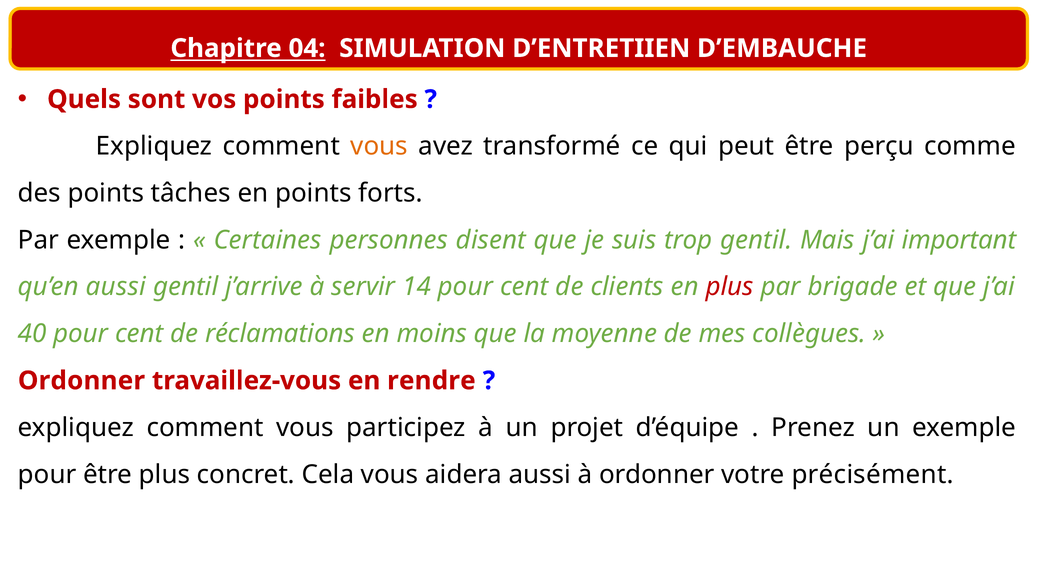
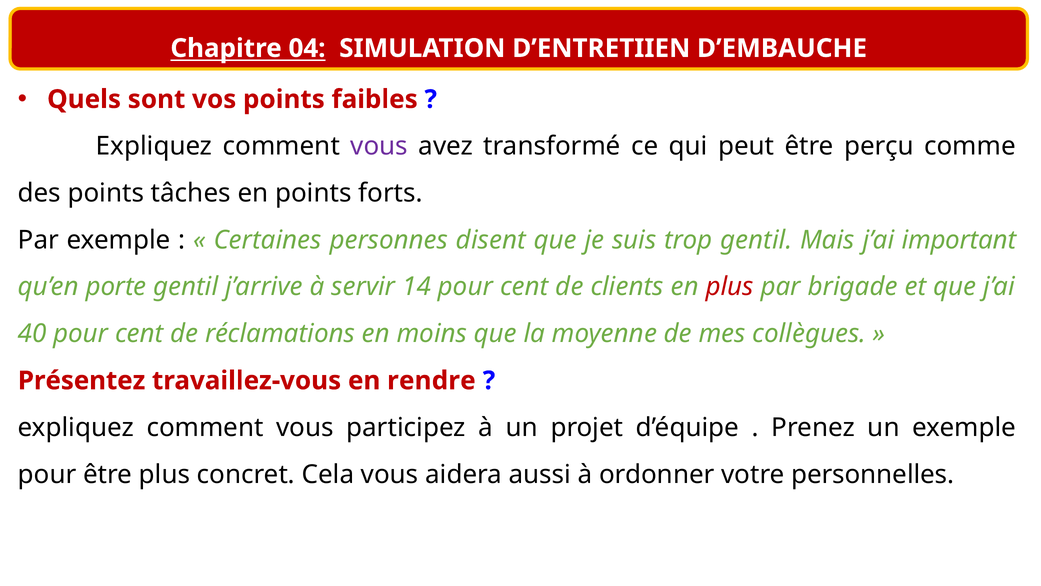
vous colour: orange -> purple (379, 146)
qu’en aussi: aussi -> porte (116, 287)
Ordonner: Ordonner -> Présentez (82, 380)
précisément: précisément -> personnelles (873, 474)
